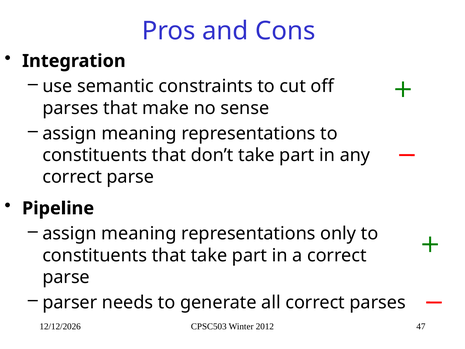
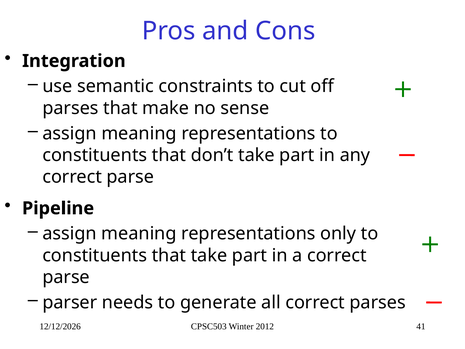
47: 47 -> 41 (421, 326)
